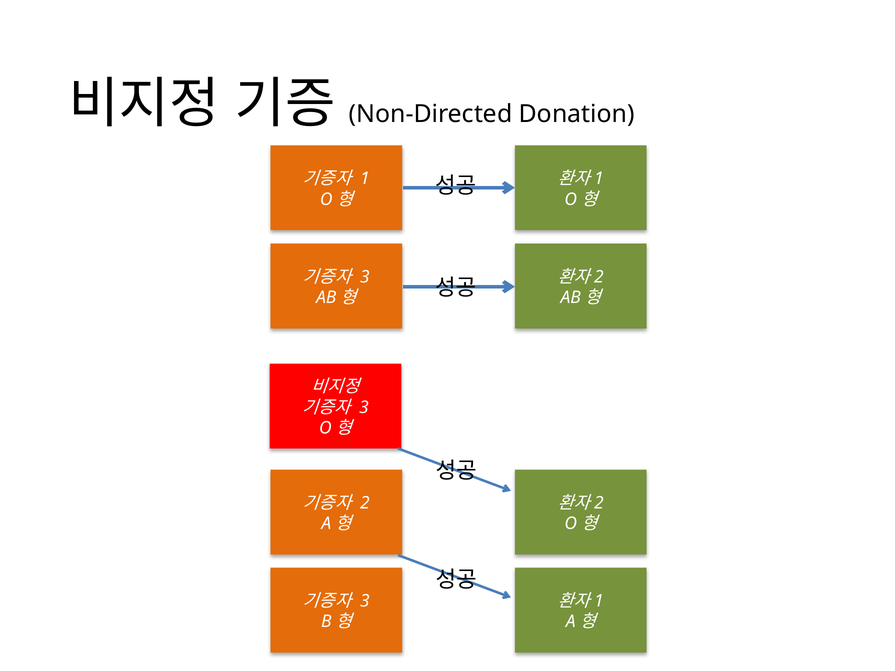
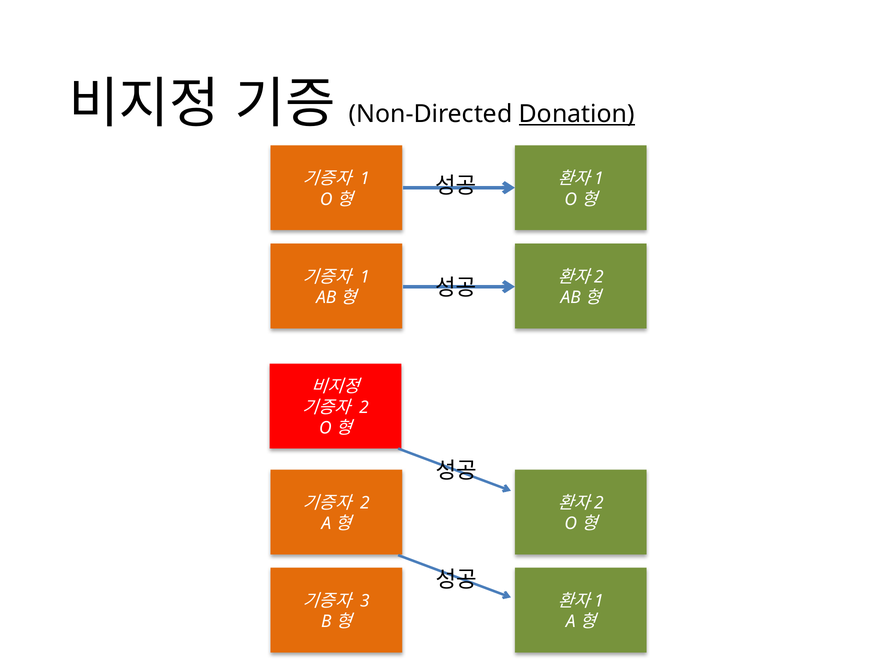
Donation underline: none -> present (577, 114)
3: 3 -> 1 (365, 277)
3: 3 -> 2 (364, 407)
